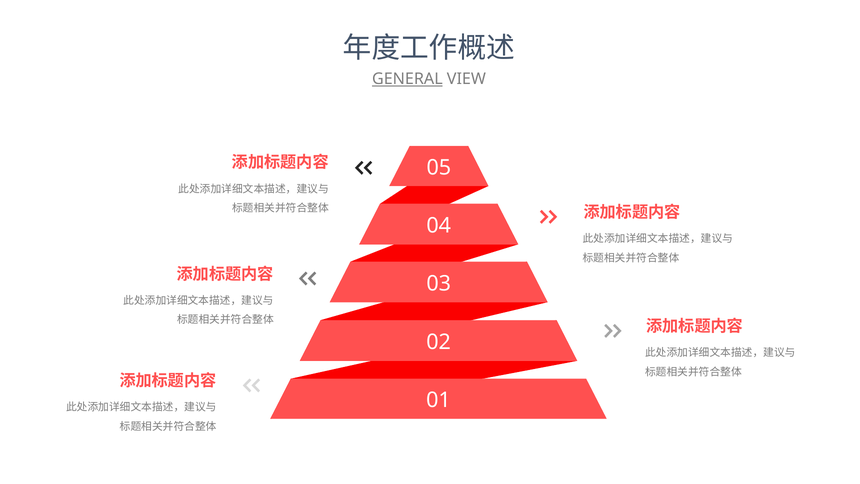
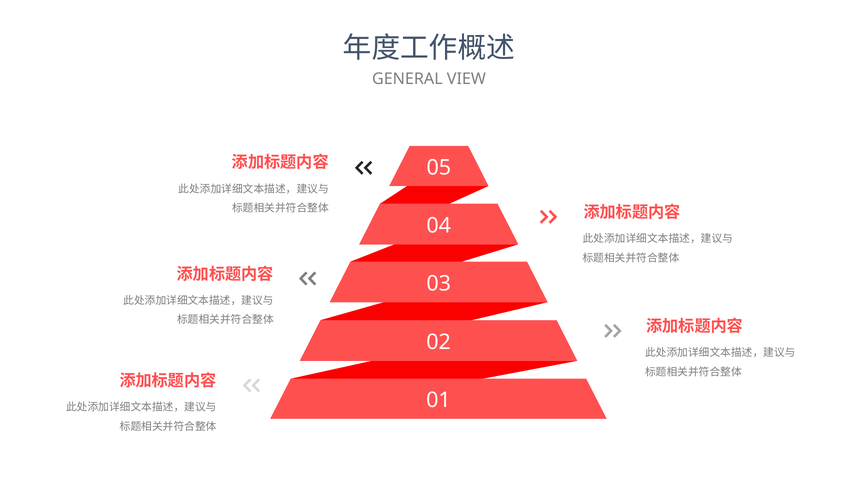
GENERAL underline: present -> none (407, 79)
